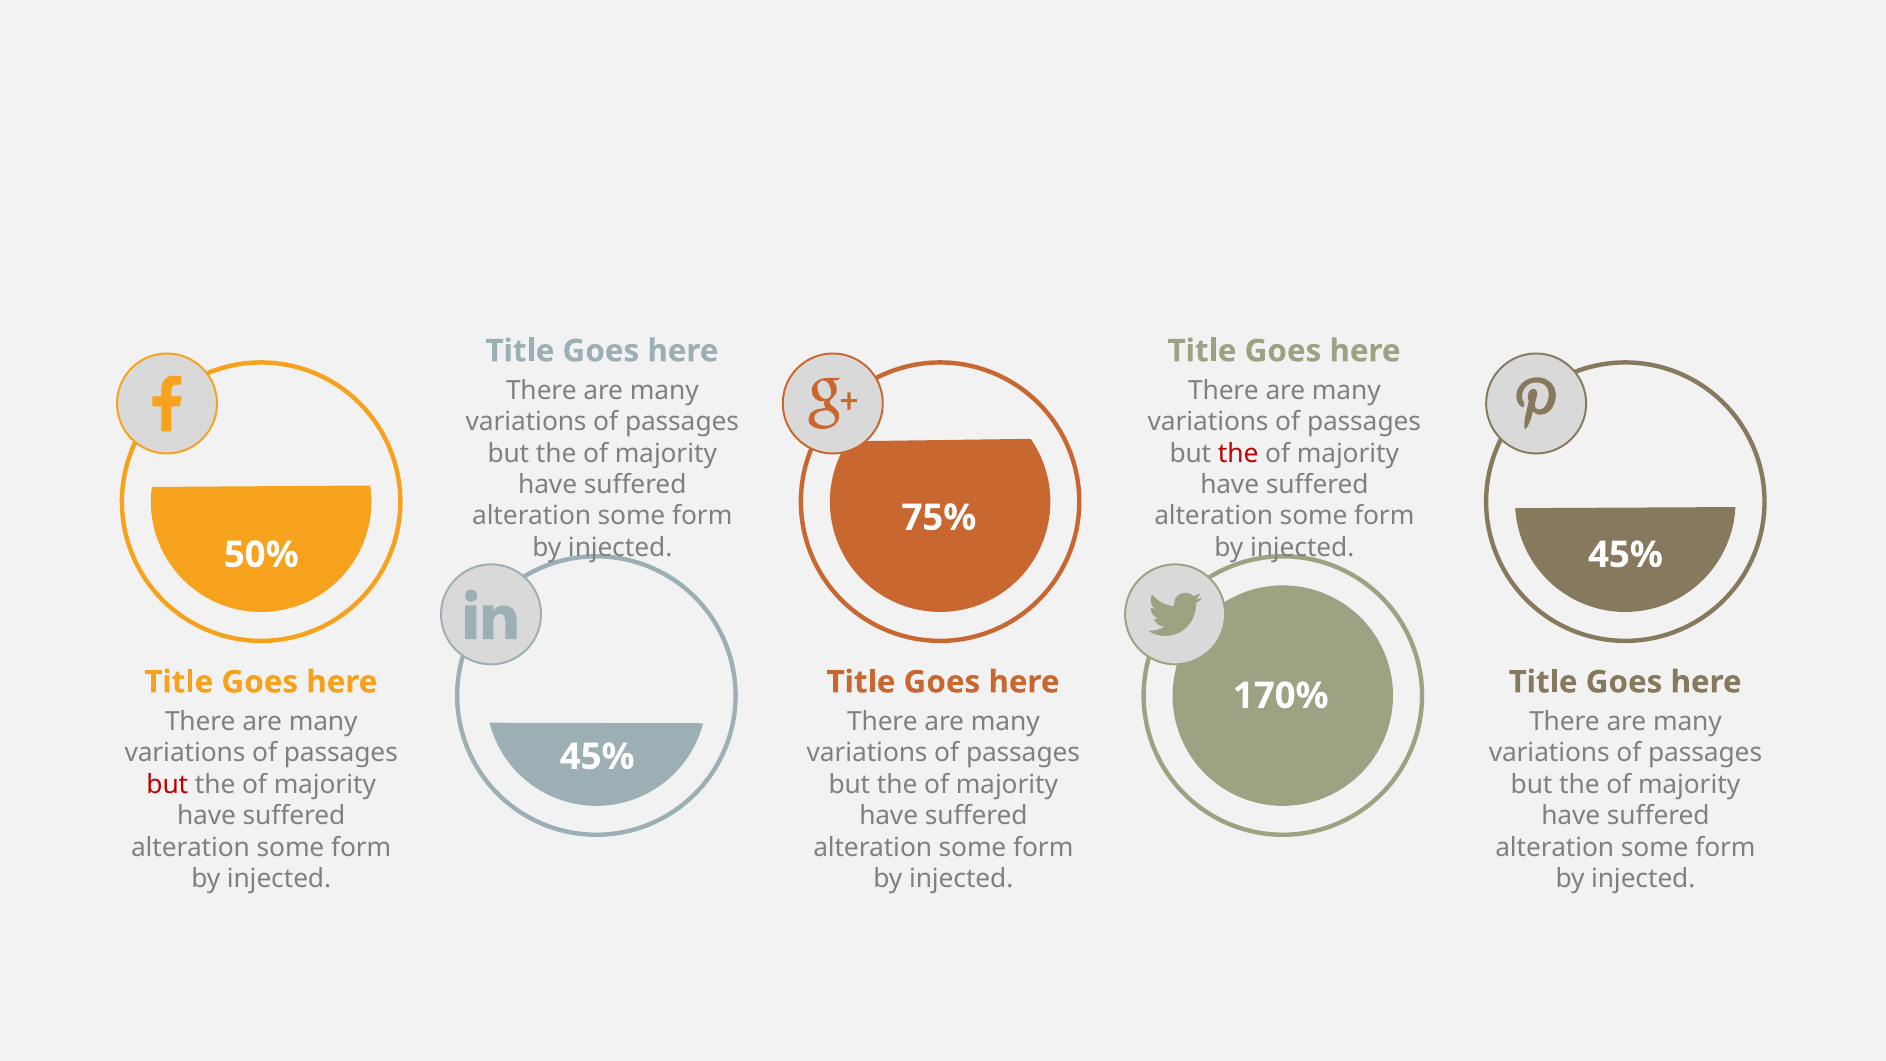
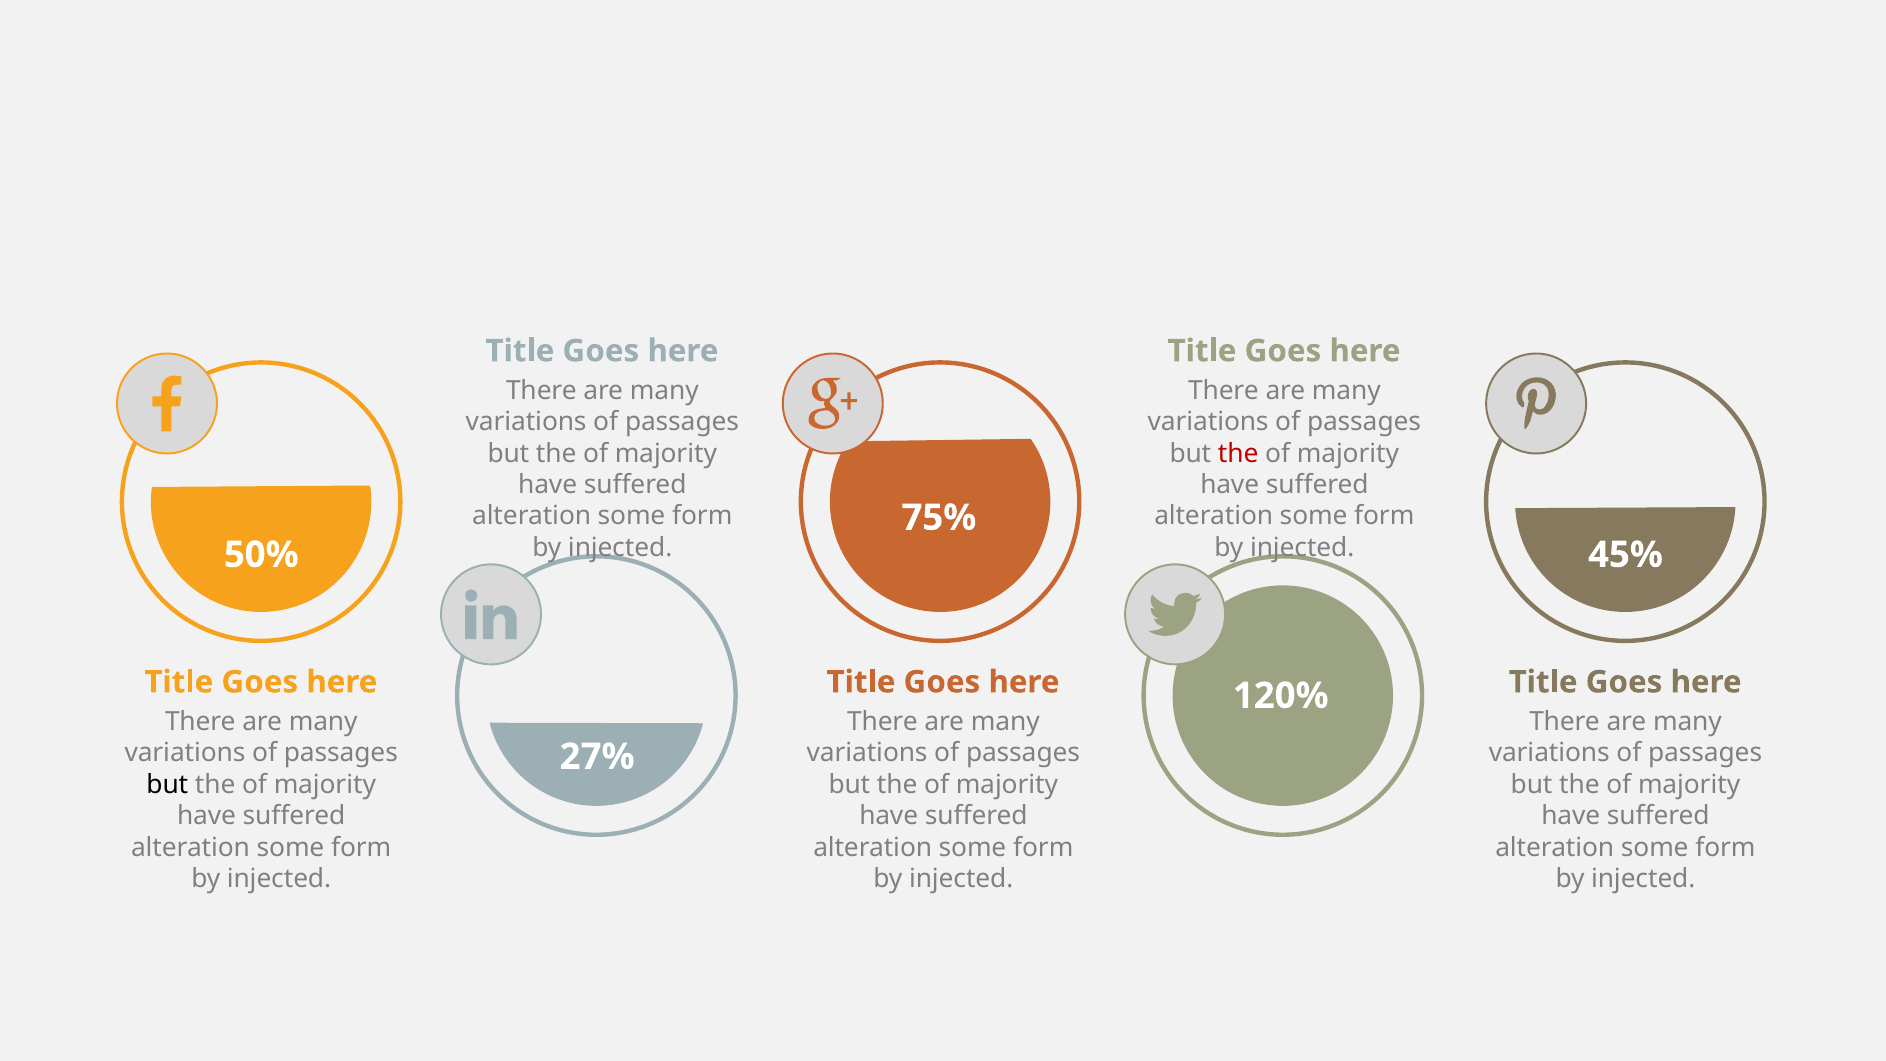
170%: 170% -> 120% (1281, 696)
45%: 45% -> 27% (597, 757)
but colour: red -> black (167, 784)
